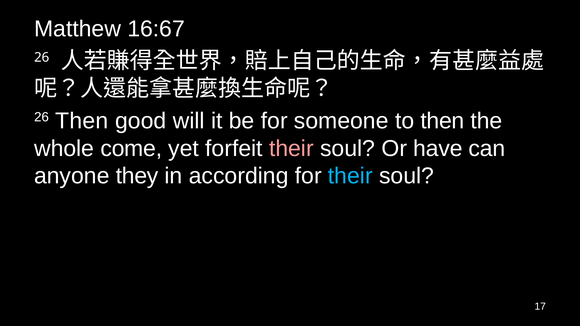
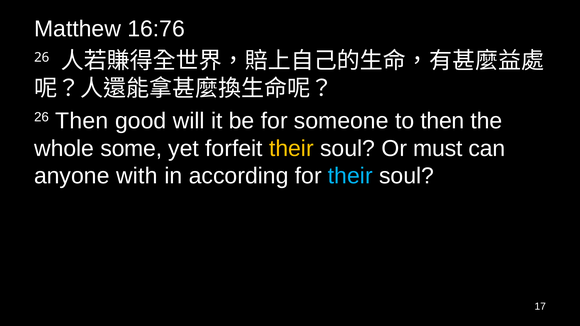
16:67: 16:67 -> 16:76 (156, 29)
come: come -> some (131, 149)
their colour: pink -> yellow (291, 149)
have: have -> must (438, 149)
they: they -> with (137, 176)
